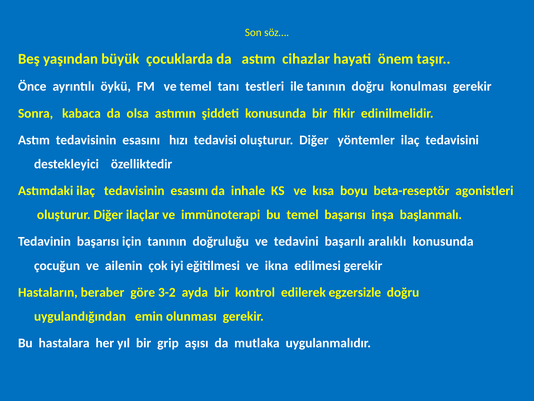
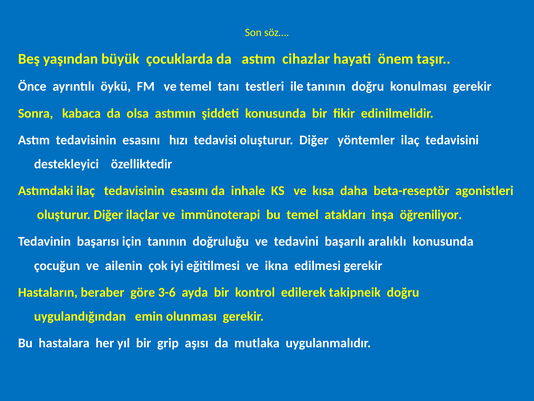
boyu: boyu -> daha (354, 191)
temel başarısı: başarısı -> atakları (345, 215)
başlanmalı: başlanmalı -> öğreniliyor (431, 215)
3-2: 3-2 -> 3-6 (167, 292)
egzersizle: egzersizle -> takipneik (355, 292)
